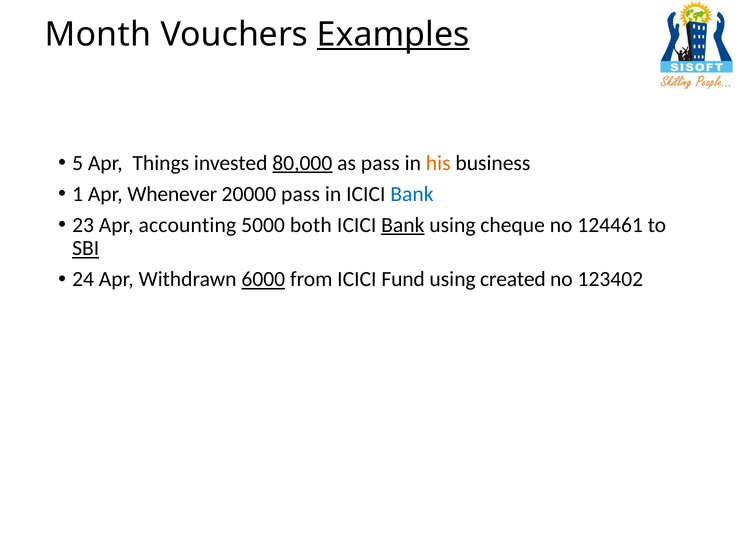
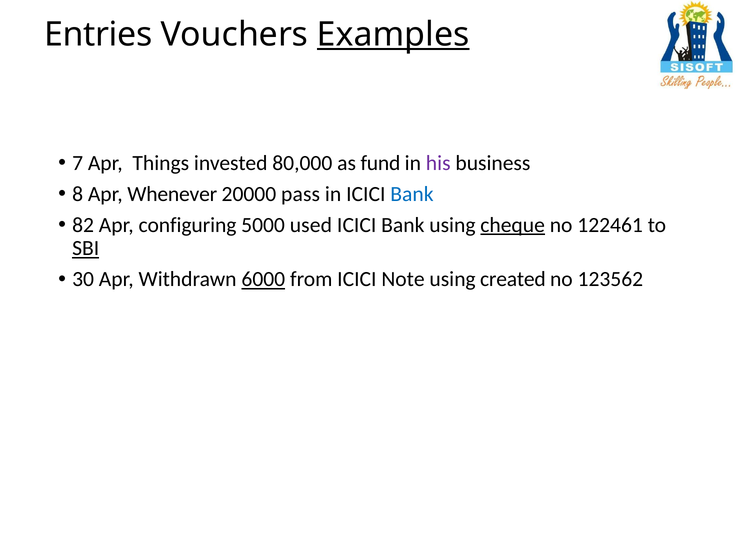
Month: Month -> Entries (98, 34)
5: 5 -> 7 (78, 163)
80,000 underline: present -> none (302, 163)
as pass: pass -> fund (380, 163)
his colour: orange -> purple (438, 163)
1: 1 -> 8 (78, 194)
23: 23 -> 82 (83, 225)
accounting: accounting -> configuring (187, 225)
both: both -> used (311, 225)
Bank underline: present -> none (403, 225)
cheque underline: none -> present (513, 225)
124461: 124461 -> 122461 (610, 225)
24: 24 -> 30 (83, 279)
Fund: Fund -> Note (403, 279)
123402: 123402 -> 123562 (610, 279)
